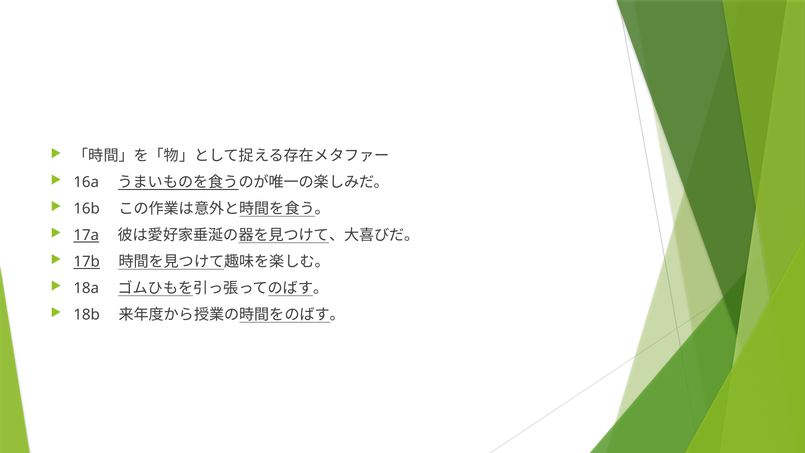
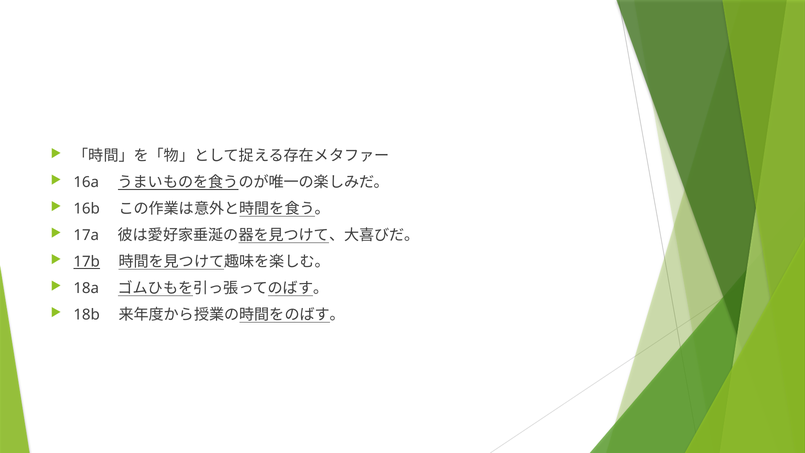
17a underline: present -> none (86, 235)
